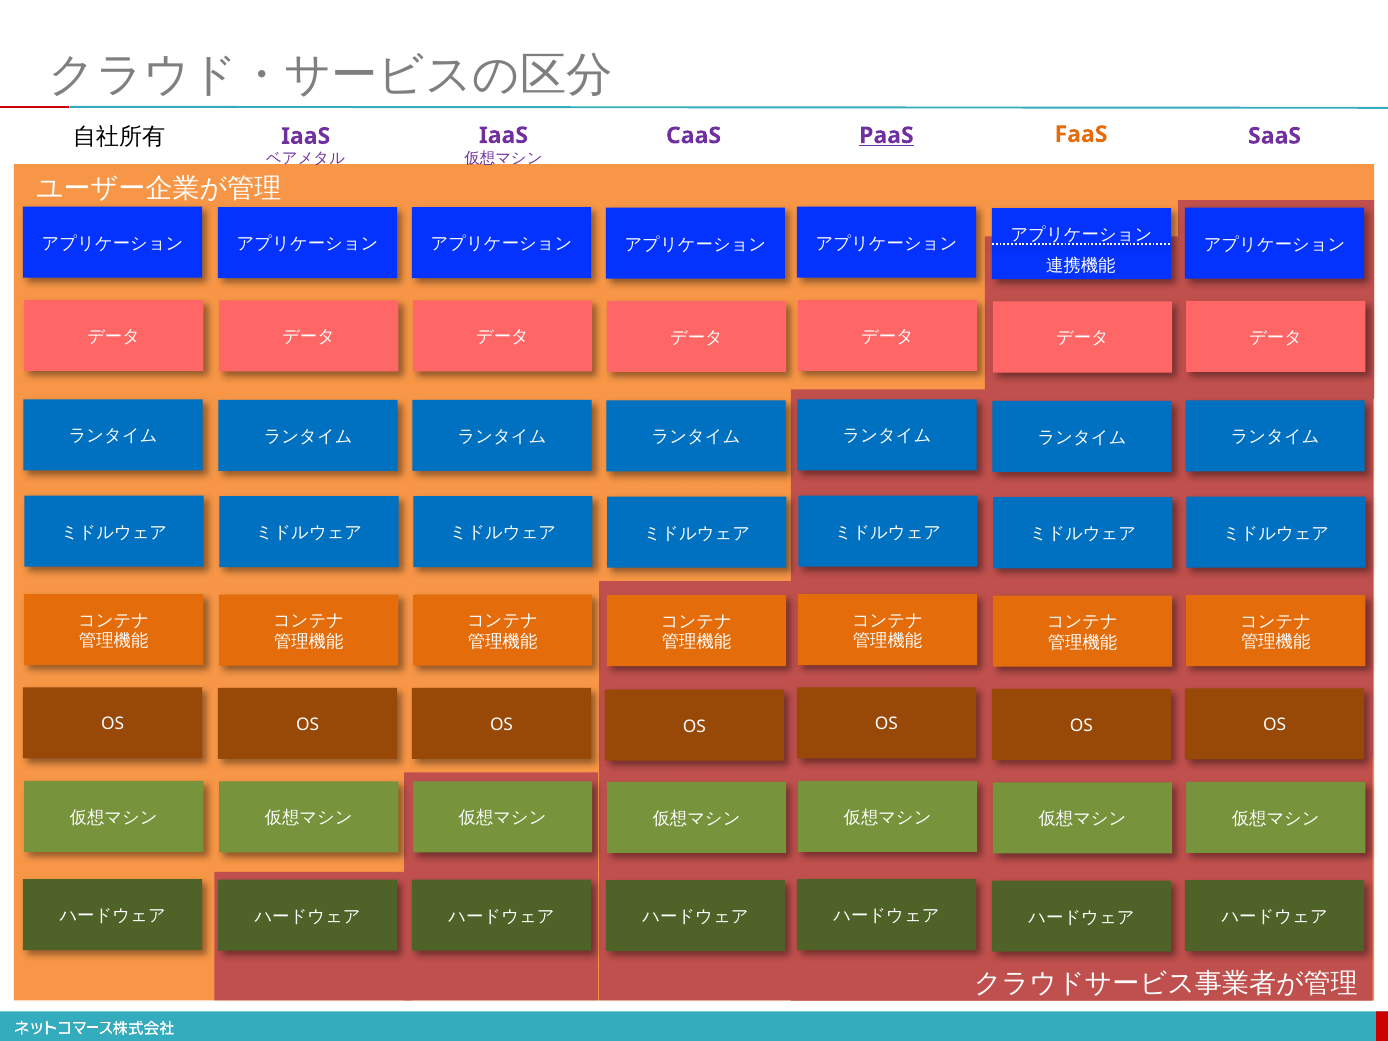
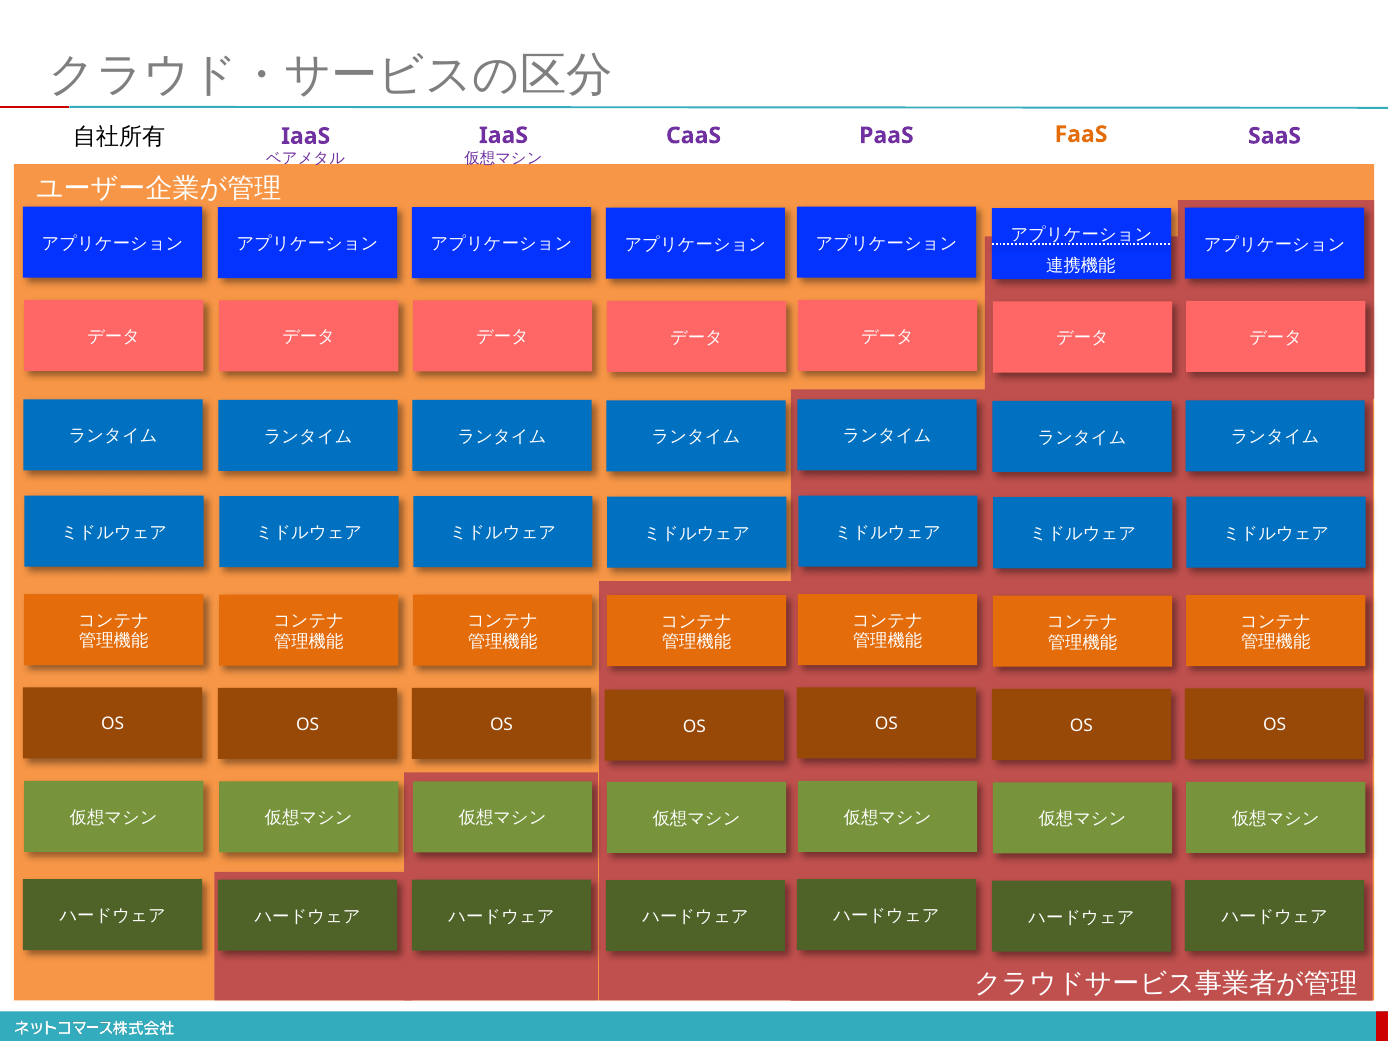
PaaS underline: present -> none (886, 135)
